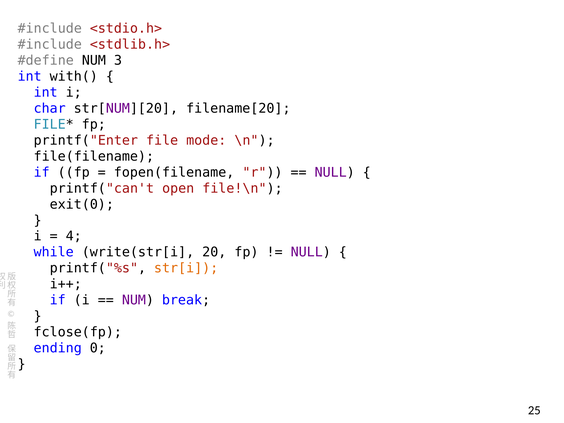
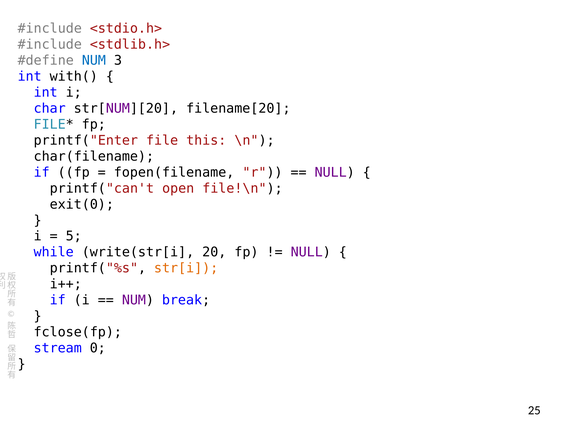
NUM colour: black -> blue (94, 60)
mode: mode -> this (206, 140)
file(filename: file(filename -> char(filename (94, 156)
4: 4 -> 5 (74, 236)
ending: ending -> stream (58, 348)
